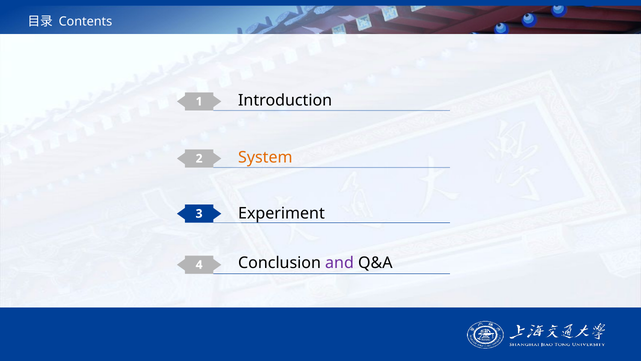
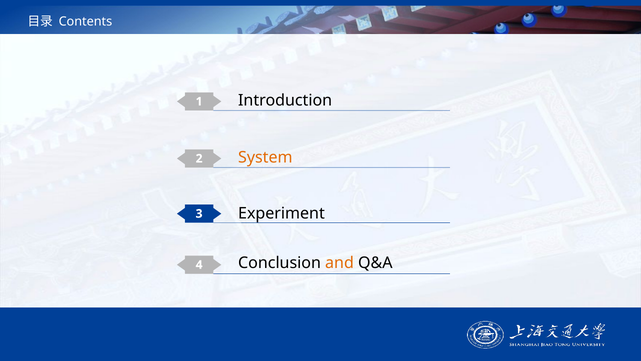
and colour: purple -> orange (339, 263)
